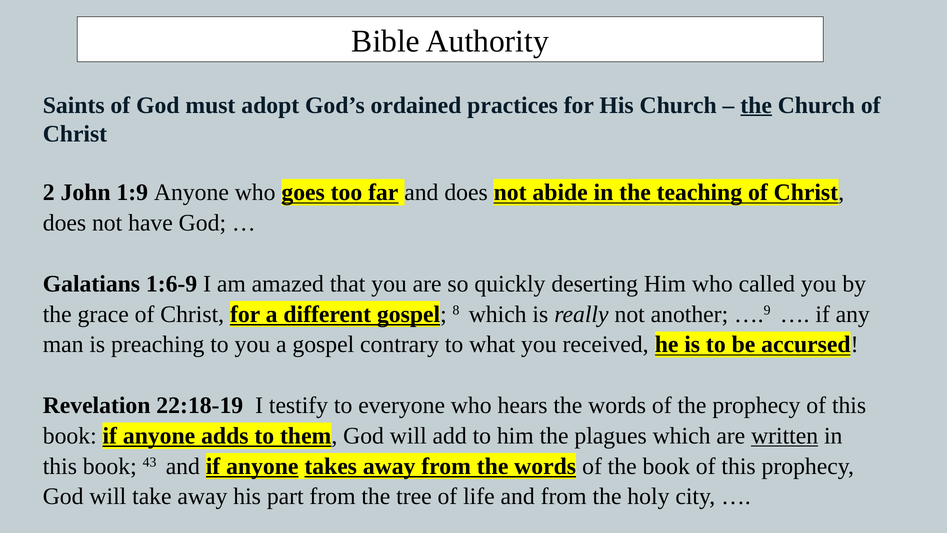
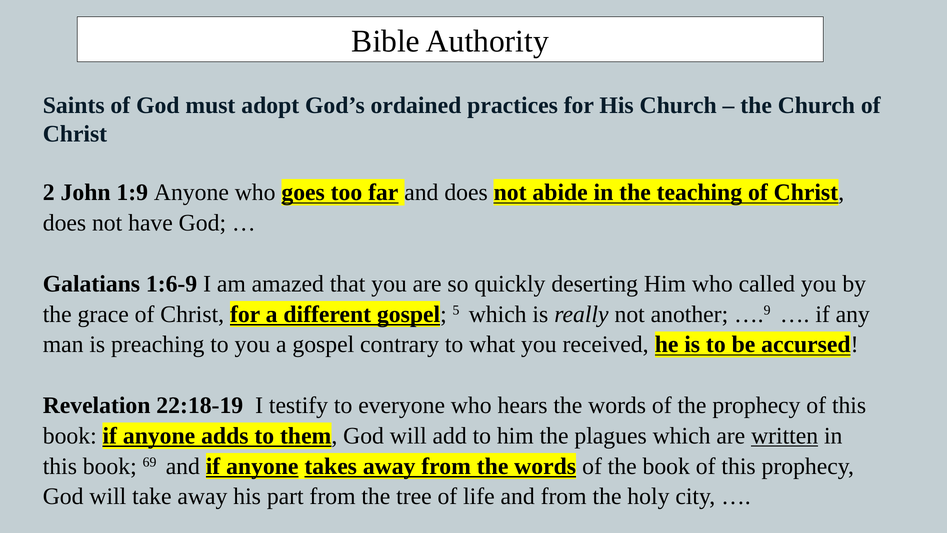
the underline: present -> none (756, 105)
8: 8 -> 5 (456, 310)
43: 43 -> 69 (150, 462)
